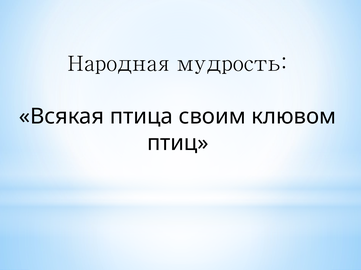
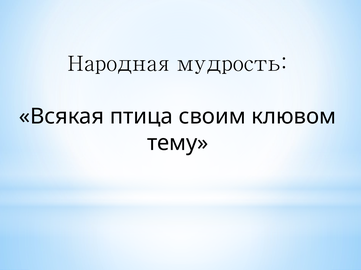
птиц: птиц -> тему (178, 143)
